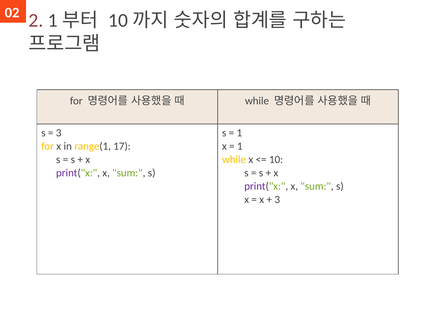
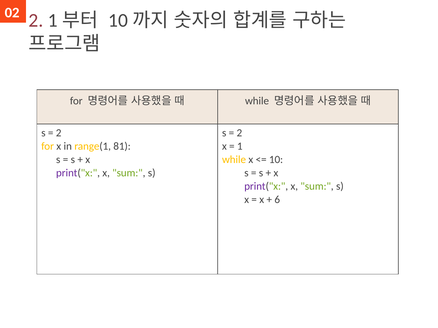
3: 3 -> 2 (59, 133)
1: 1 -> 2 (239, 133)
17: 17 -> 81 (122, 147)
3: 3 -> 6 (277, 200)
